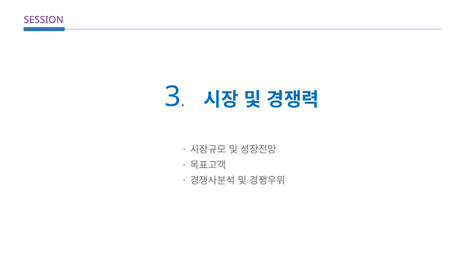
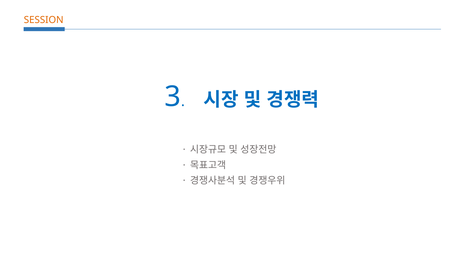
SESSION colour: purple -> orange (44, 20)
